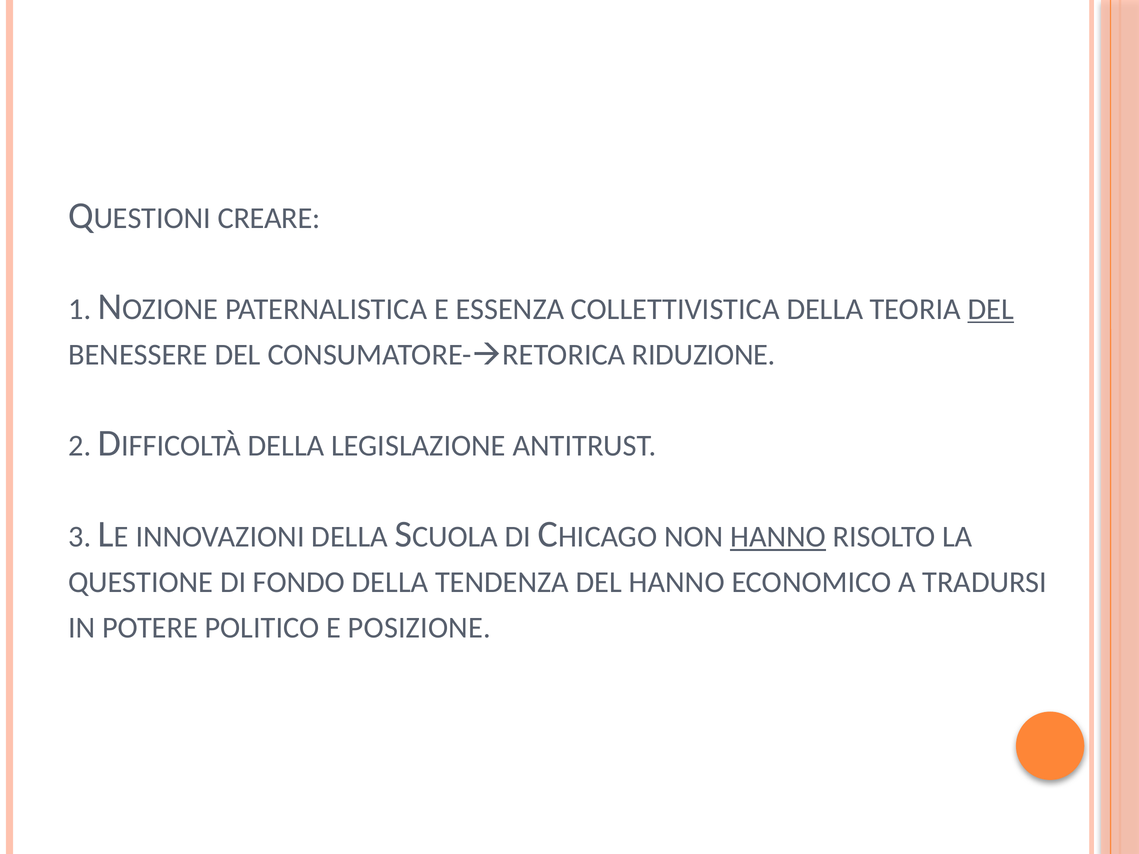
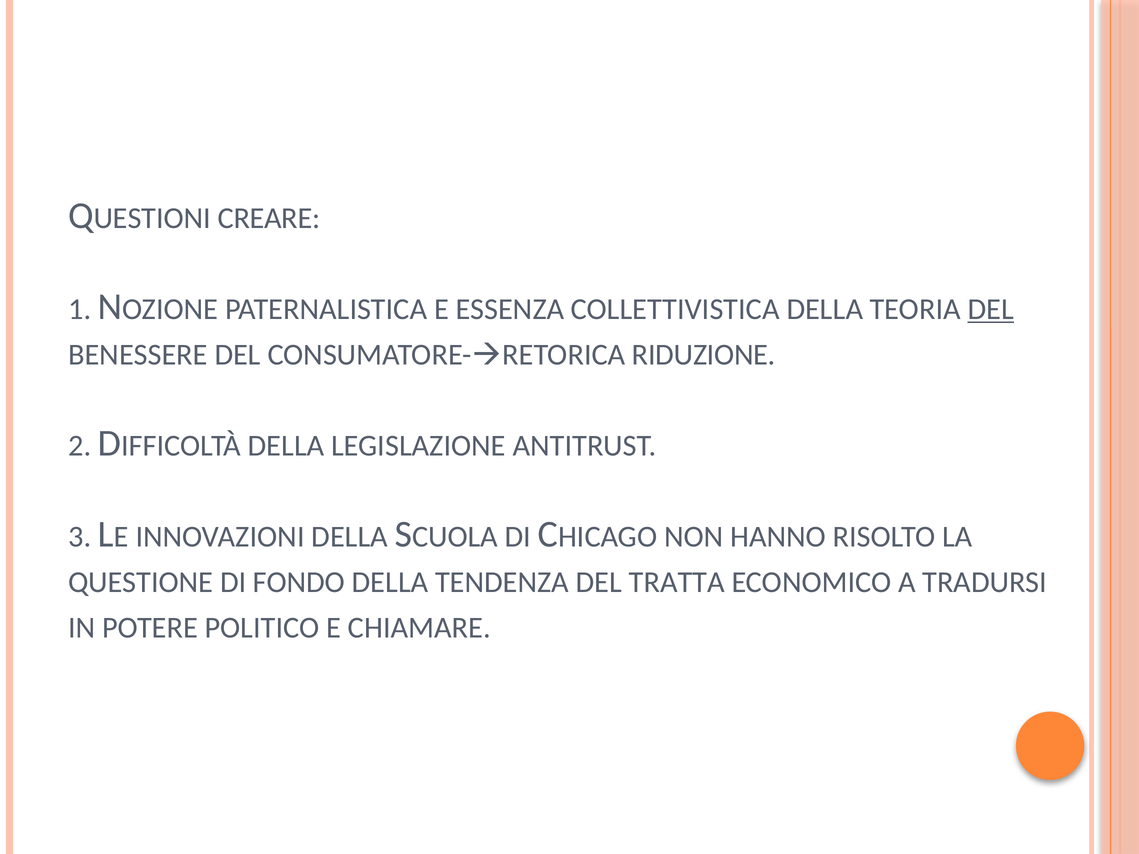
HANNO underline: present -> none (778, 537)
DEL HANNO: HANNO -> TRATTA (677, 583)
POSIZIONE: POSIZIONE -> CHIAMARE (419, 628)
